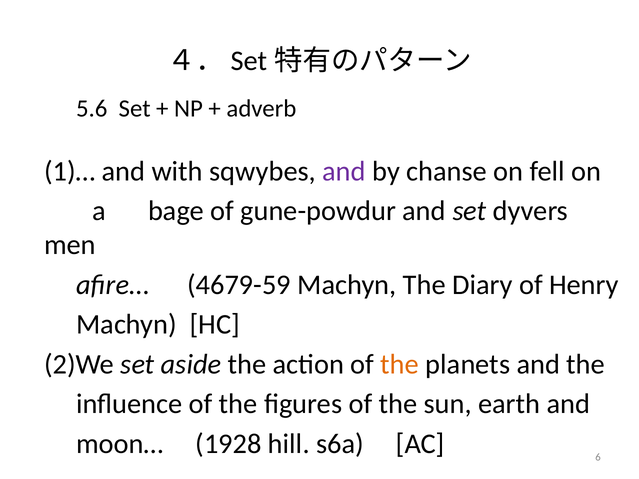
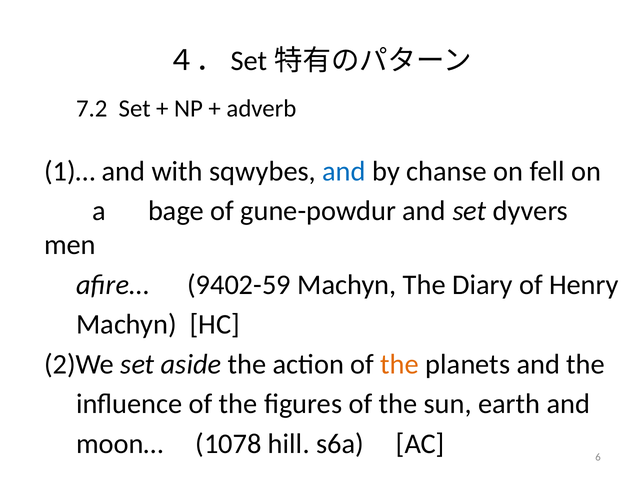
5.6: 5.6 -> 7.2 (92, 108)
and colour: purple -> blue (344, 171)
4679-59: 4679-59 -> 9402-59 (239, 285)
1928: 1928 -> 1078 (228, 444)
